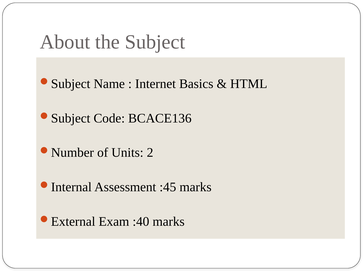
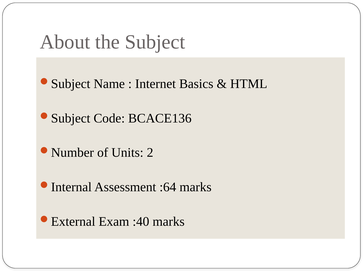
:45: :45 -> :64 (168, 187)
